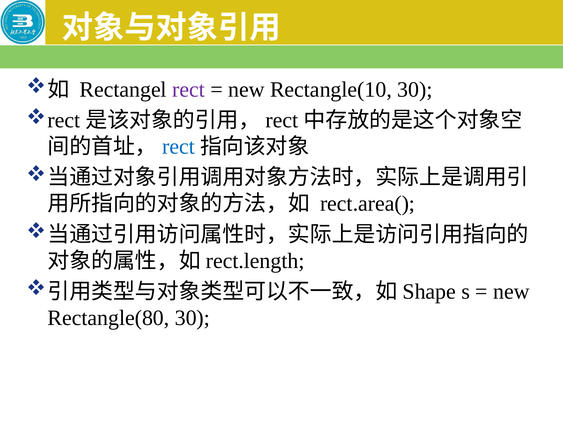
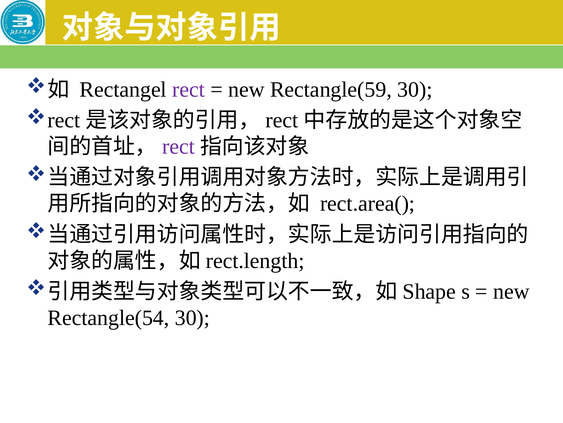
Rectangle(10: Rectangle(10 -> Rectangle(59 (331, 89)
rect colour: blue -> purple (178, 146)
Rectangle(80: Rectangle(80 -> Rectangle(54 (108, 317)
